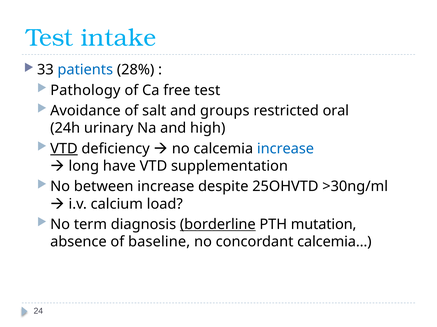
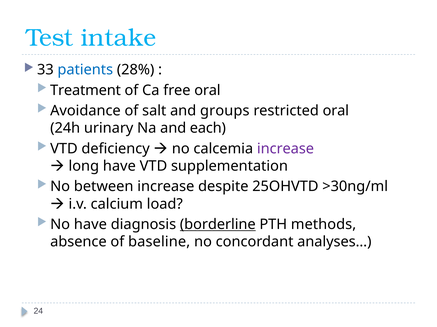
Pathology: Pathology -> Treatment (86, 90)
free test: test -> oral (207, 90)
high: high -> each (208, 128)
VTD underline: present -> none (64, 149)
increase colour: blue -> purple (285, 149)
No term: term -> have (90, 225)
mutation: mutation -> methods (324, 225)
calcemia…: calcemia… -> analyses… (334, 242)
